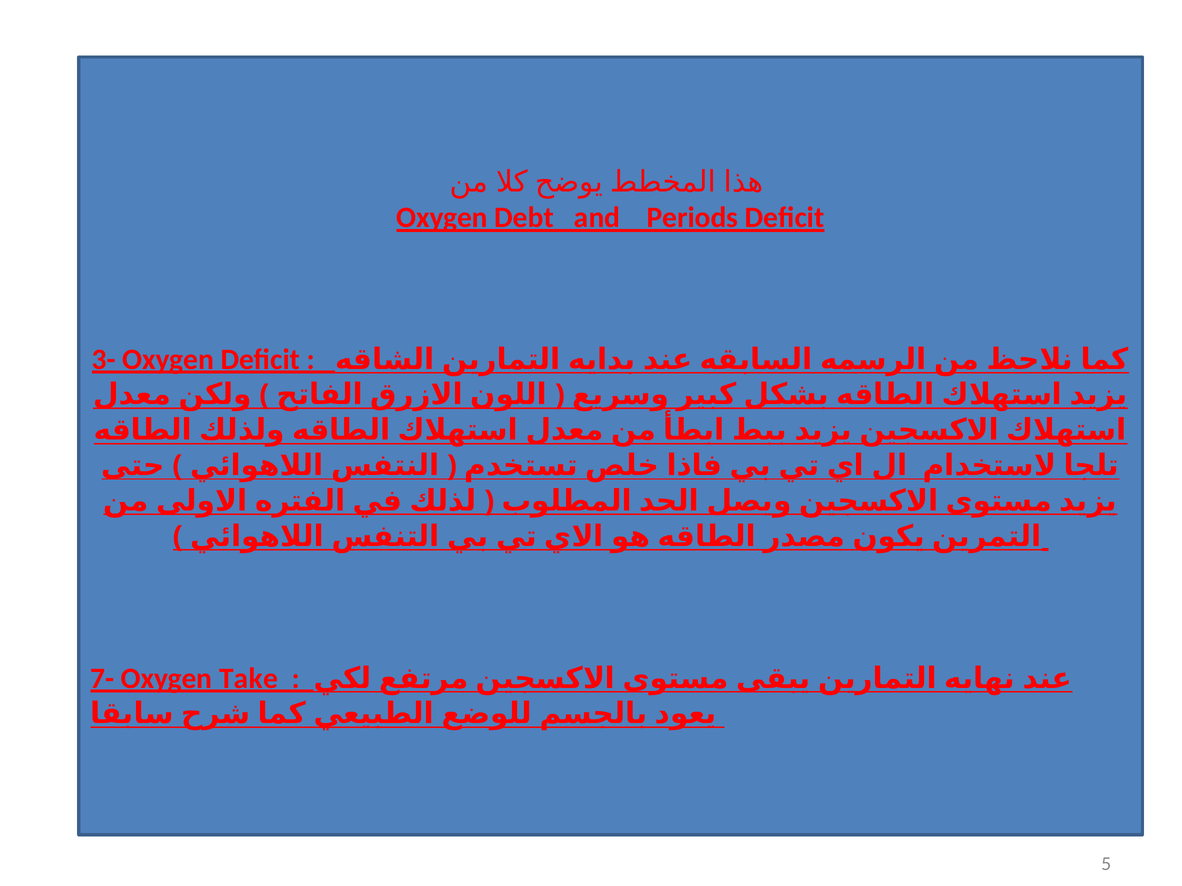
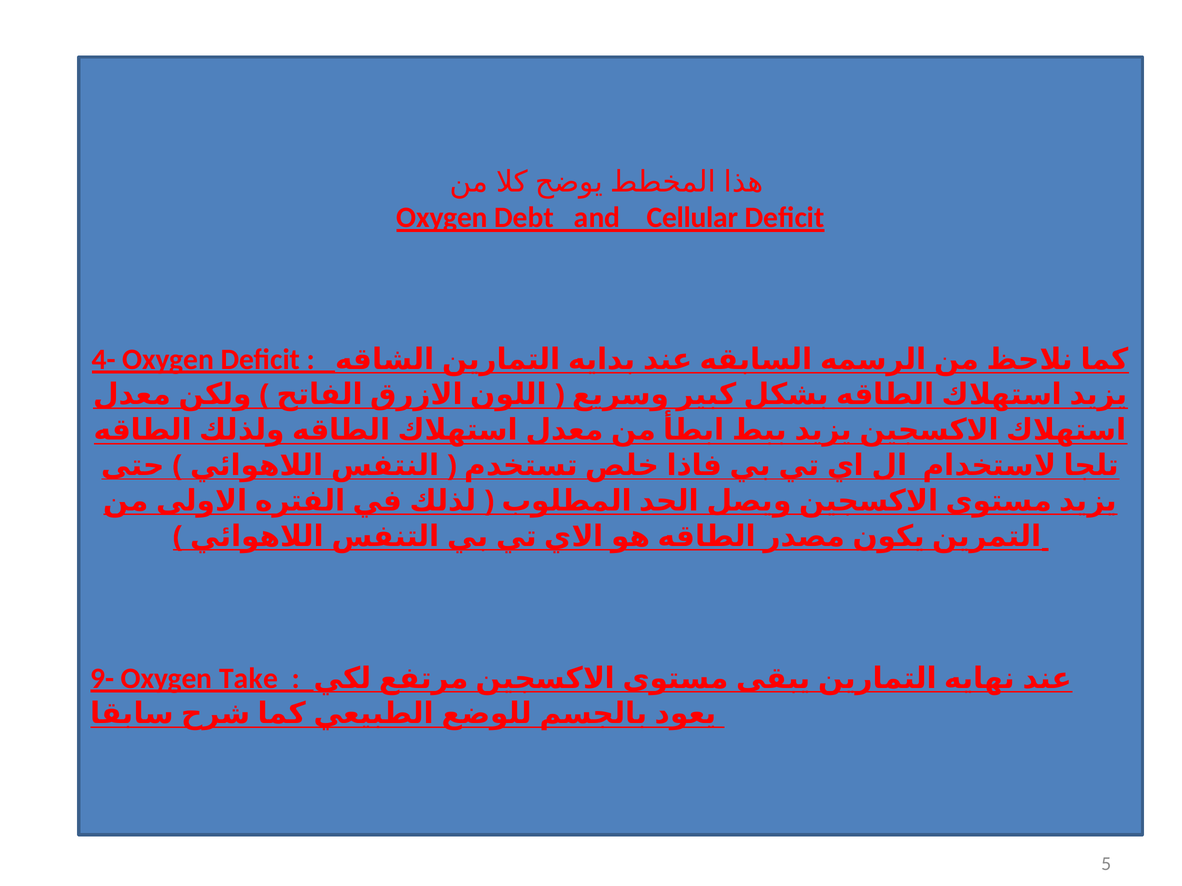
Periods: Periods -> Cellular (693, 218)
3-: 3- -> 4- (104, 360)
7-: 7- -> 9- (102, 679)
